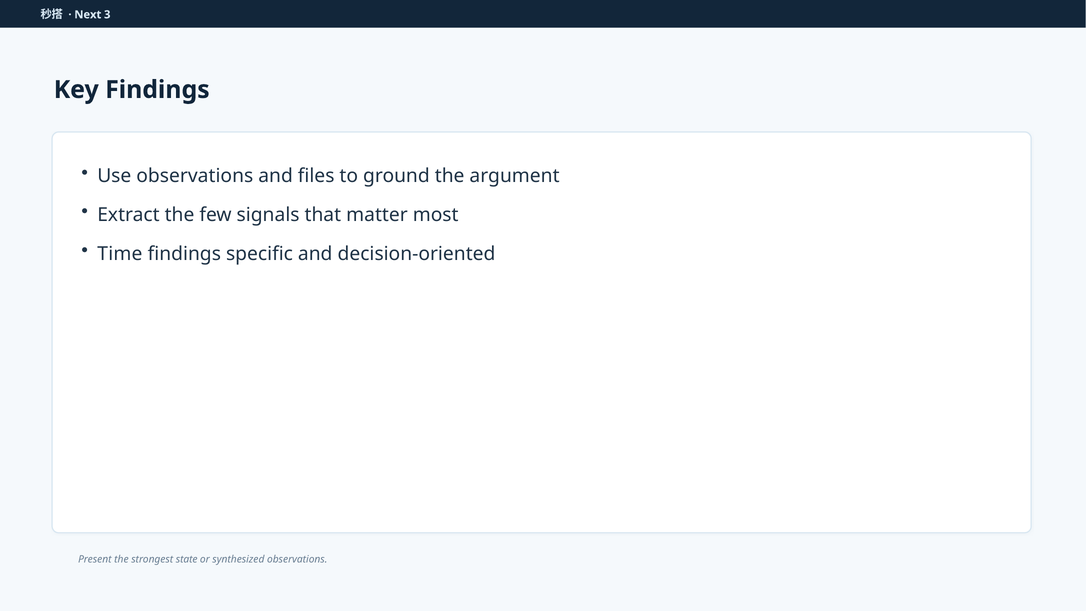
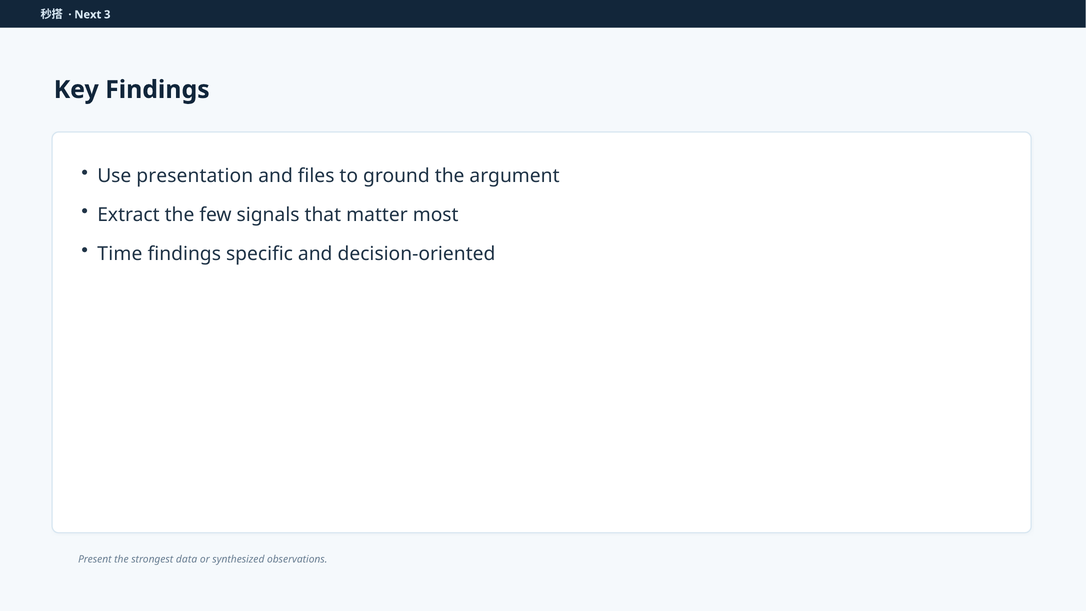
Use observations: observations -> presentation (195, 176)
state: state -> data (187, 559)
